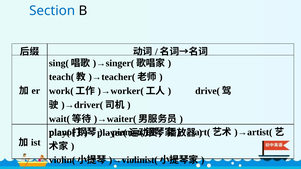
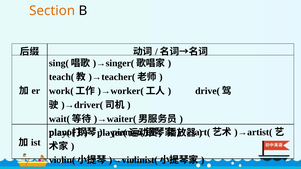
Section colour: blue -> orange (52, 11)
